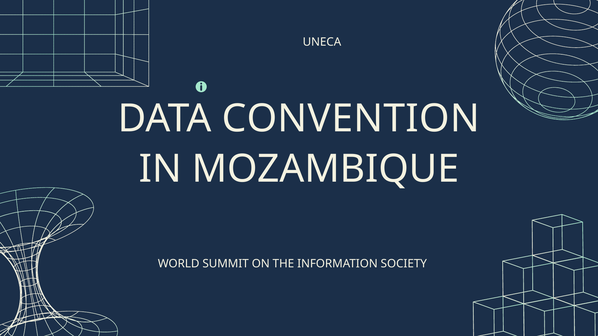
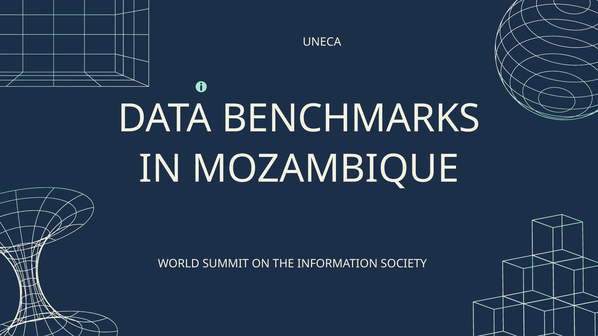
CONVENTION: CONVENTION -> BENCHMARKS (351, 119)
